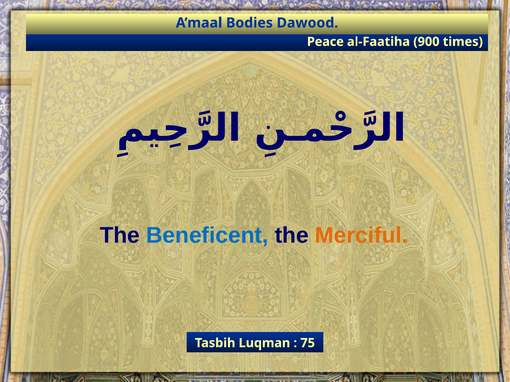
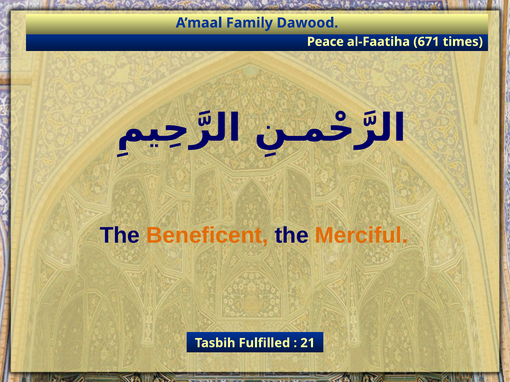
Bodies: Bodies -> Family (249, 23)
900: 900 -> 671 (426, 42)
Beneficent colour: blue -> orange (207, 236)
Luqman: Luqman -> Fulfilled (264, 343)
75: 75 -> 21 (308, 343)
